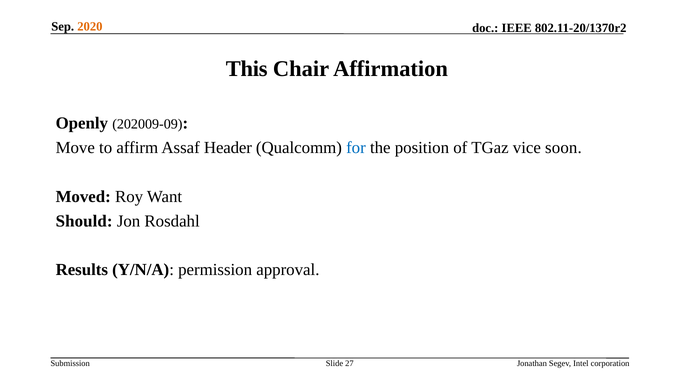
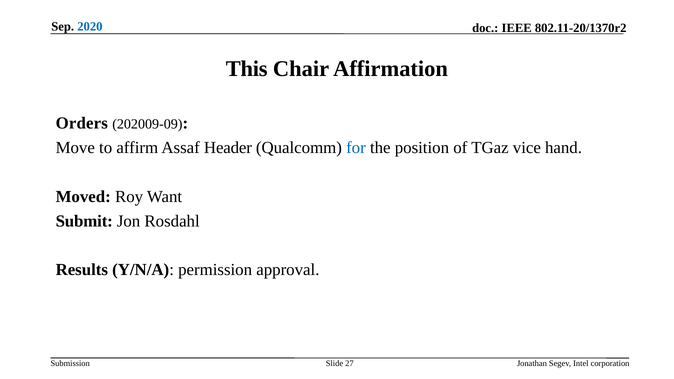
2020 colour: orange -> blue (90, 27)
Openly: Openly -> Orders (82, 123)
soon: soon -> hand (564, 148)
Should: Should -> Submit (84, 221)
